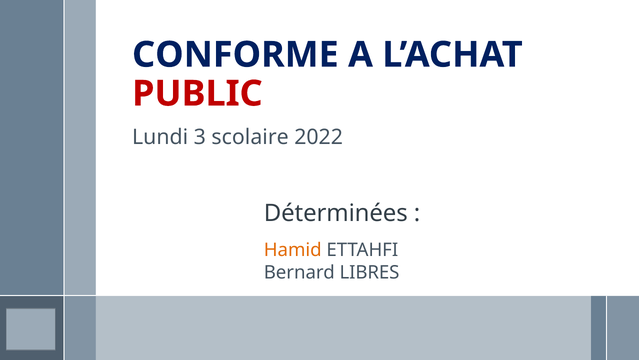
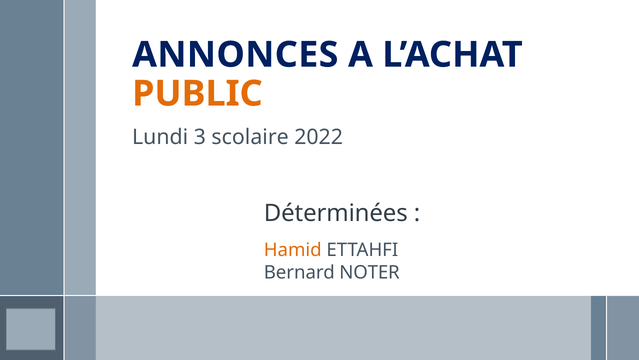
CONFORME: CONFORME -> ANNONCES (235, 55)
PUBLIC colour: red -> orange (197, 94)
LIBRES: LIBRES -> NOTER (370, 272)
